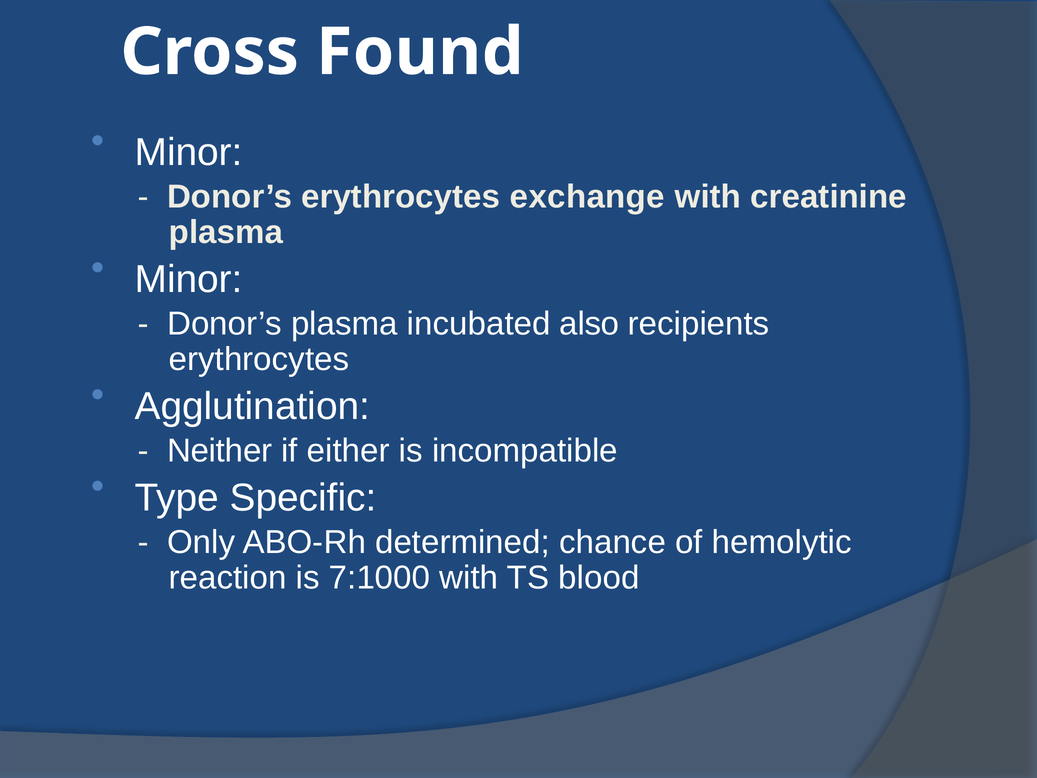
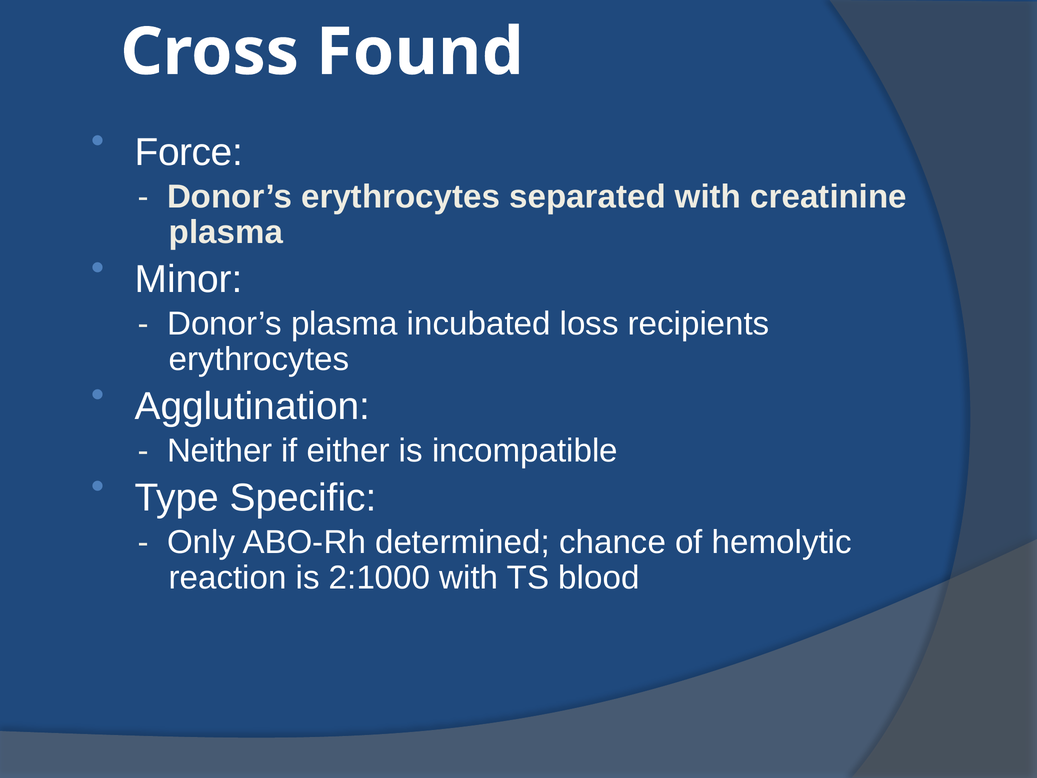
Minor: Minor -> Force (189, 152)
exchange: exchange -> separated (588, 197)
also: also -> loss (589, 324)
7:1000: 7:1000 -> 2:1000 (380, 578)
